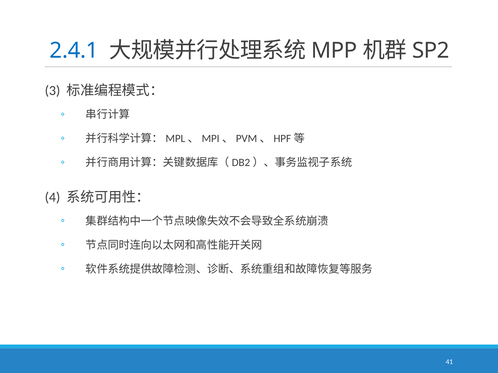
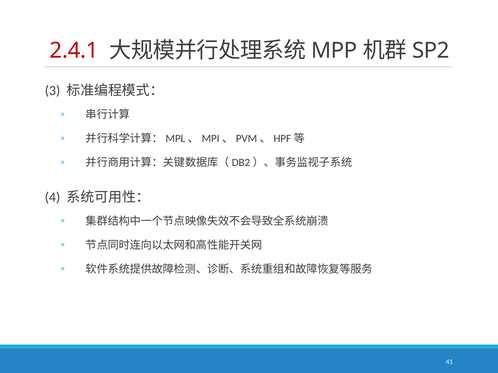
2.4.1 colour: blue -> red (74, 51)
